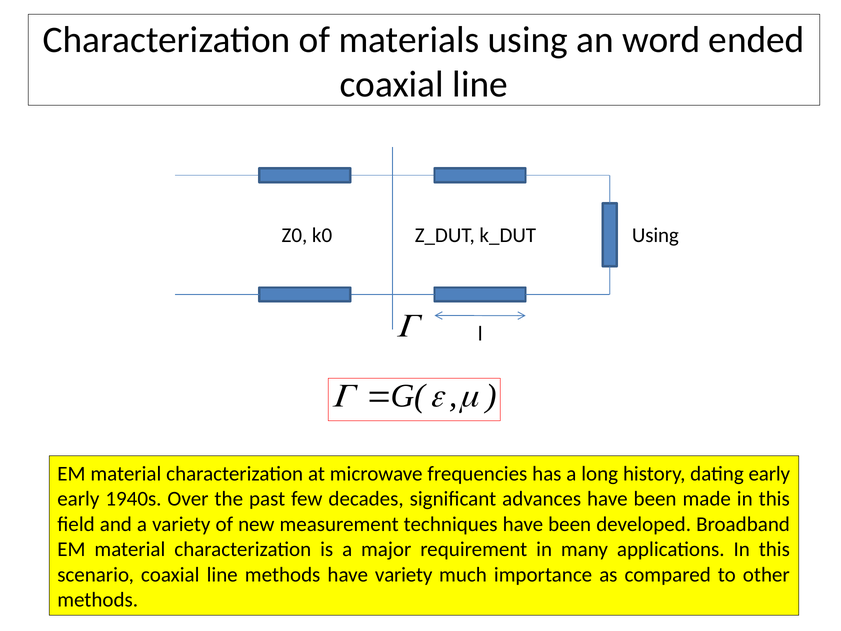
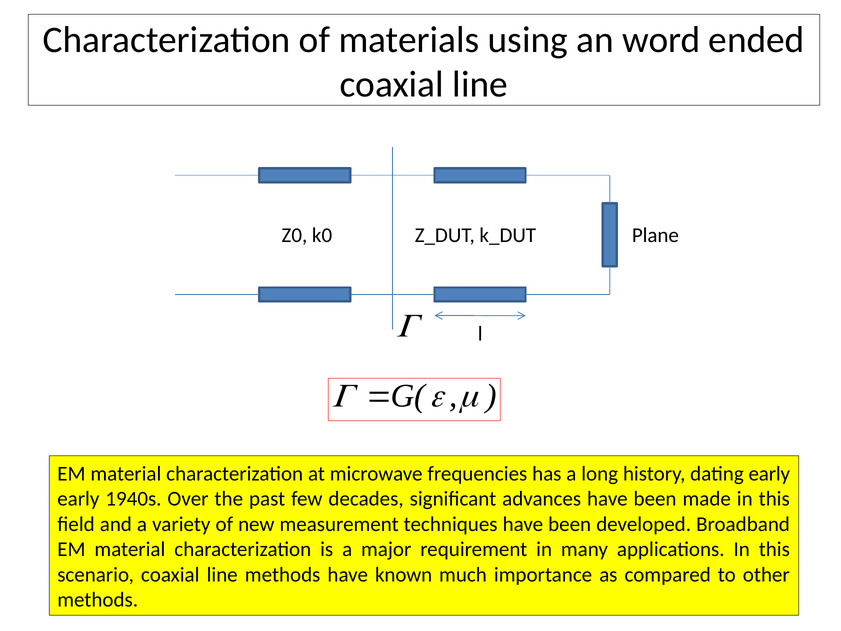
k0 Using: Using -> Plane (655, 235)
have variety: variety -> known (404, 575)
